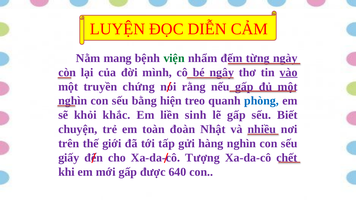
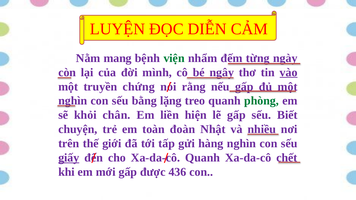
hiện: hiện -> lặng (171, 101)
phòng colour: blue -> green (262, 101)
khắc: khắc -> chân (117, 115)
sinh: sinh -> hiện (196, 115)
giấy underline: none -> present (69, 158)
Tượng: Tượng -> Quanh (203, 158)
640: 640 -> 436 (177, 172)
